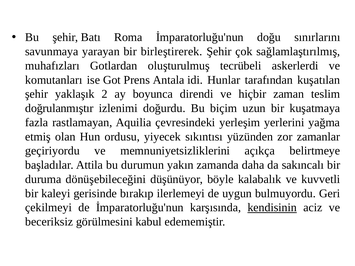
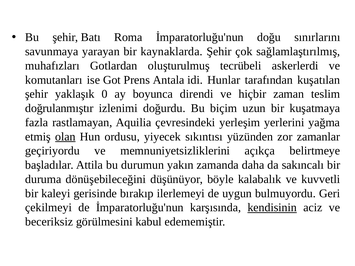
birleştirerek: birleştirerek -> kaynaklarda (172, 52)
2: 2 -> 0 (105, 94)
olan underline: none -> present (65, 137)
